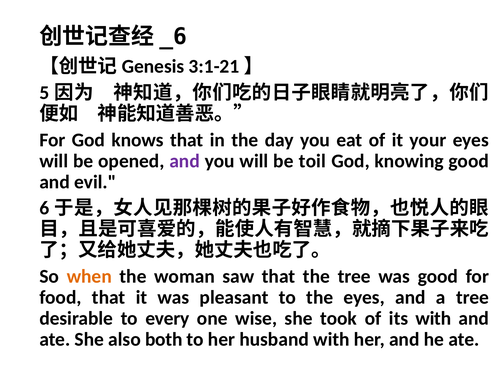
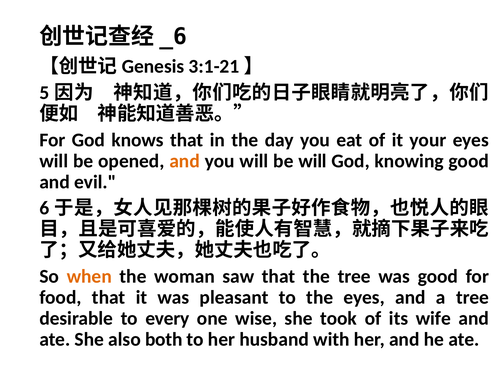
and colour: purple -> orange (185, 161)
be toil: toil -> will (313, 161)
its with: with -> wife (433, 318)
